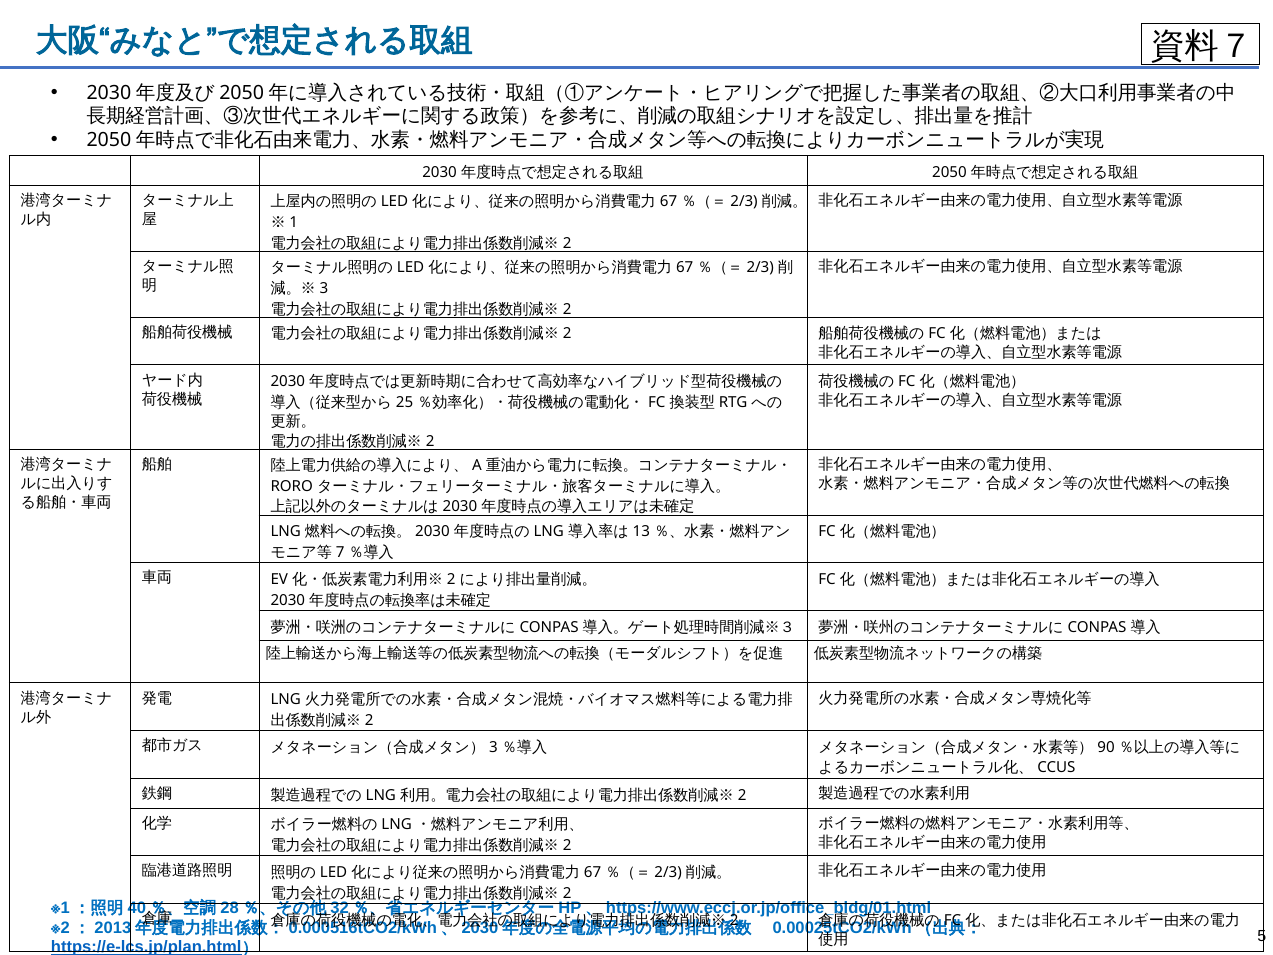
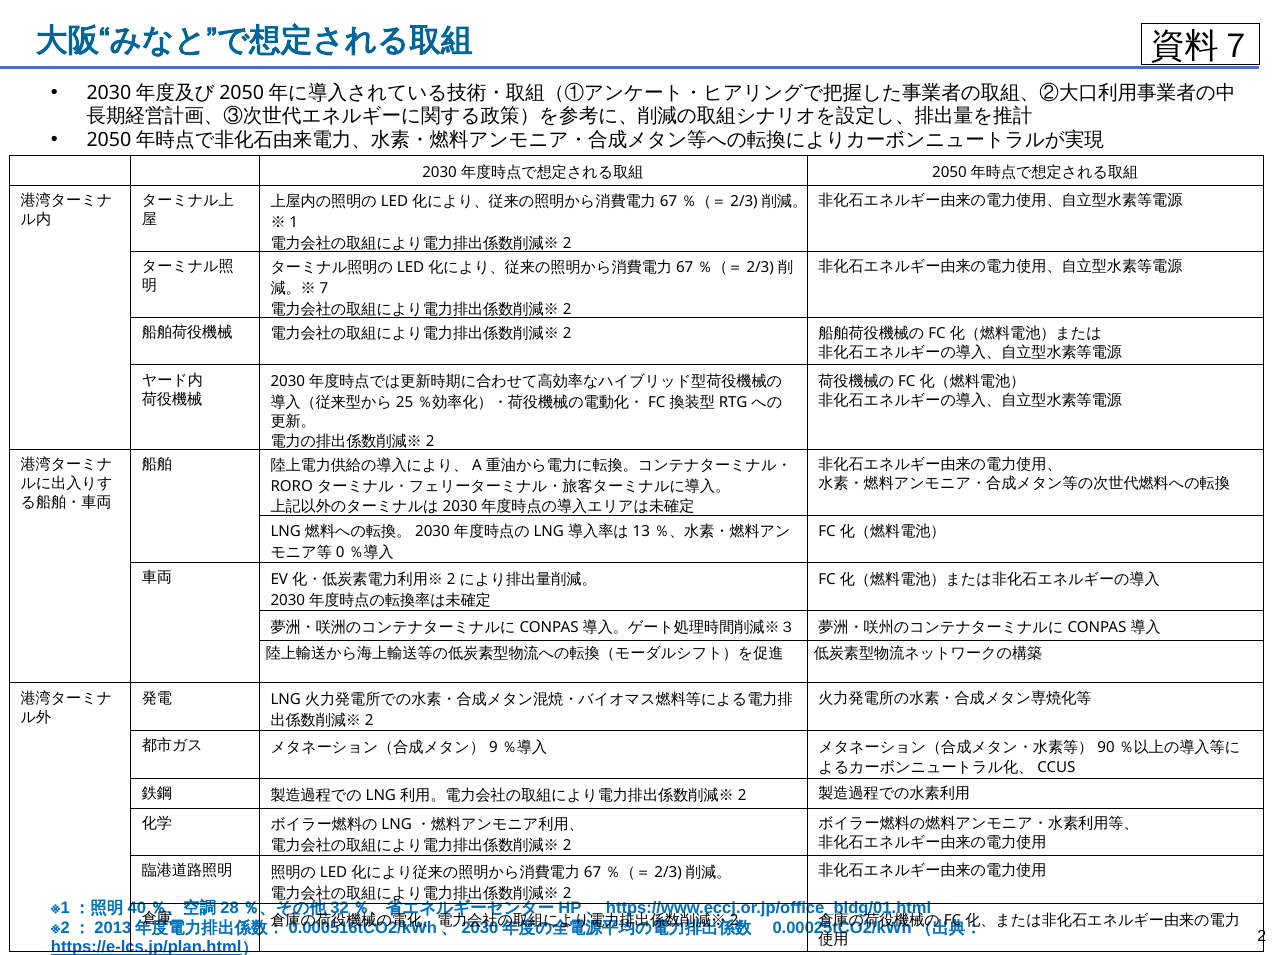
3: 3 -> 7 (324, 288)
7: 7 -> 0 (340, 552)
3: 3 -> 9 (493, 747)
5: 5 -> 2 (1262, 936)
